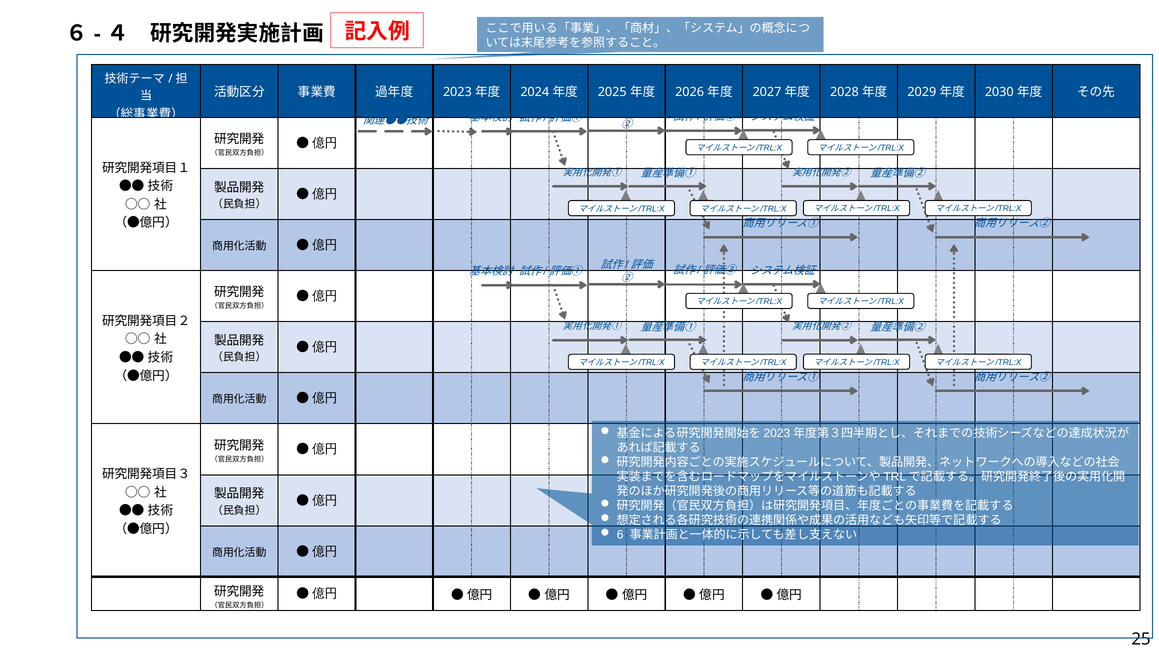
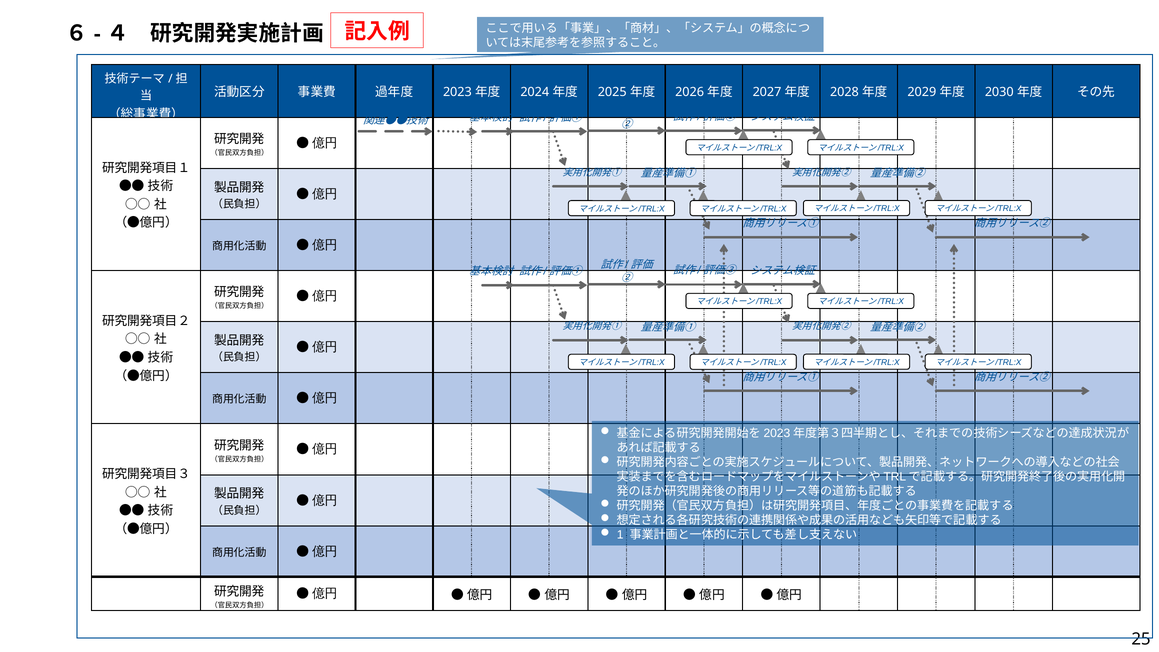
6: 6 -> 1 (620, 535)
